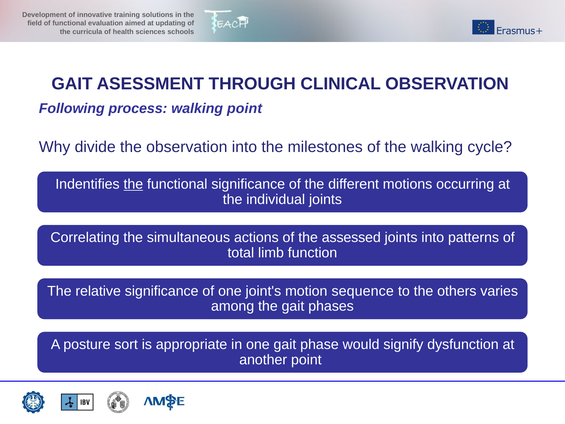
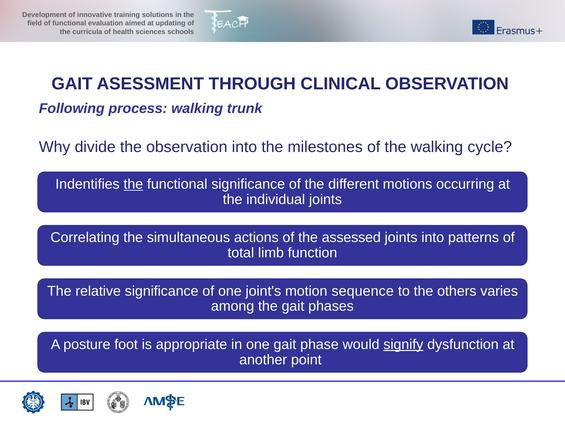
walking point: point -> trunk (245, 108)
sort: sort -> foot (126, 344)
signify underline: none -> present (403, 344)
